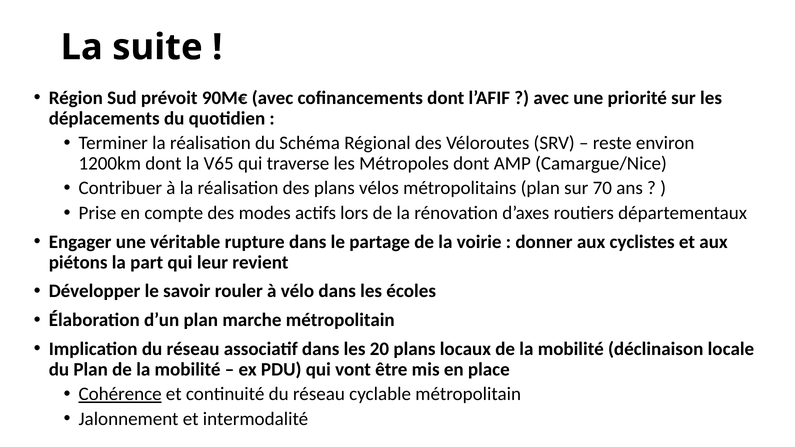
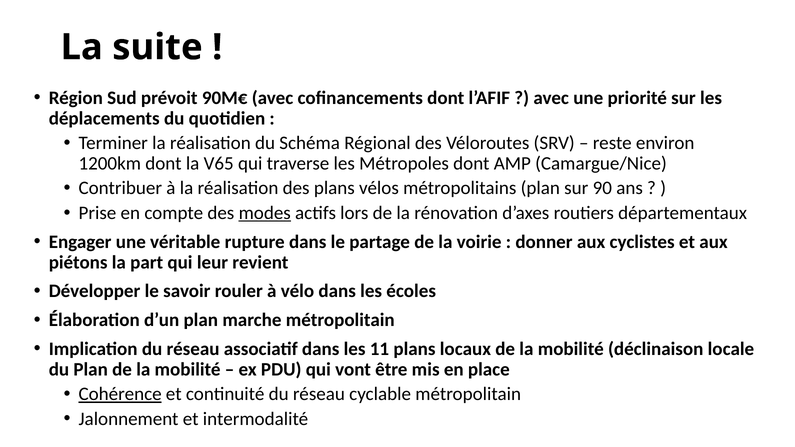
70: 70 -> 90 (602, 188)
modes underline: none -> present (265, 213)
20: 20 -> 11 (379, 349)
